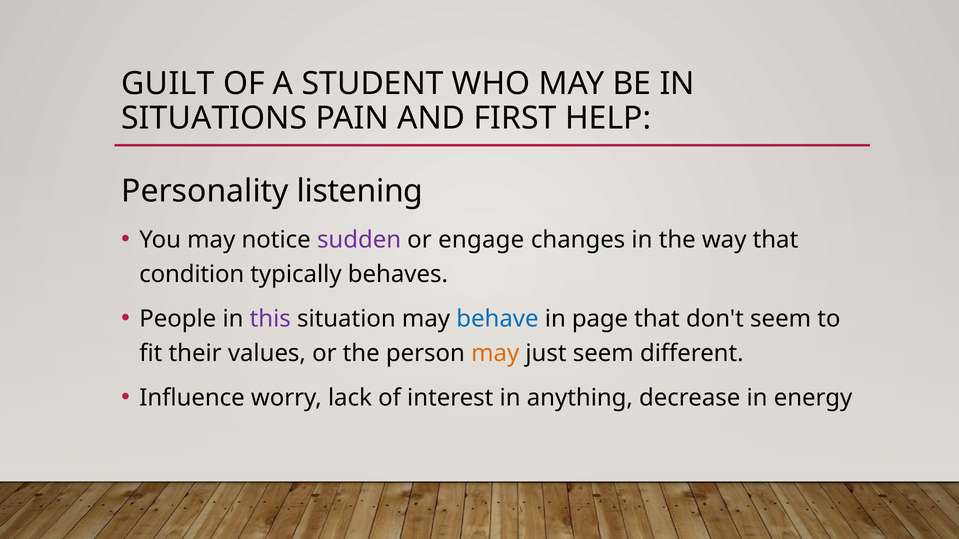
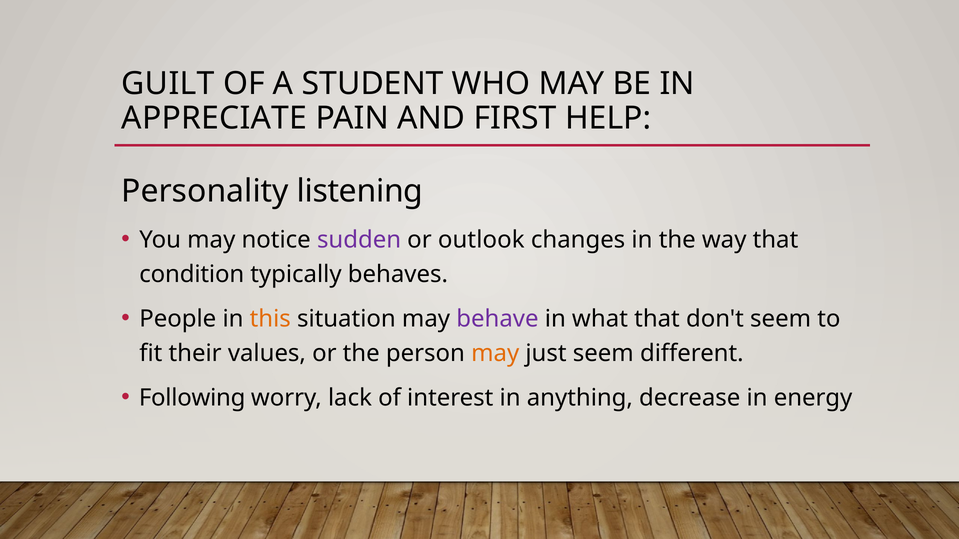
SITUATIONS: SITUATIONS -> APPRECIATE (214, 119)
engage: engage -> outlook (481, 240)
this colour: purple -> orange (270, 319)
behave colour: blue -> purple (497, 319)
page: page -> what (600, 319)
Influence: Influence -> Following (192, 398)
